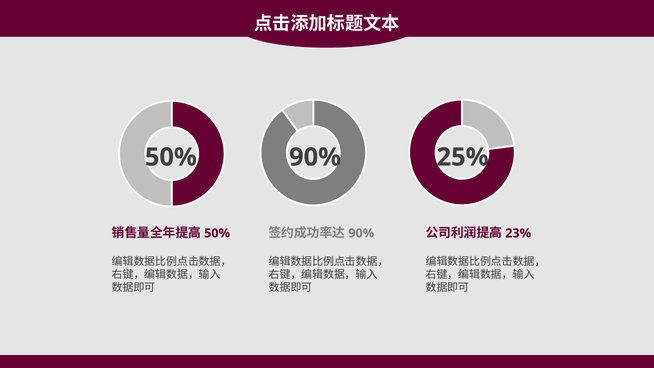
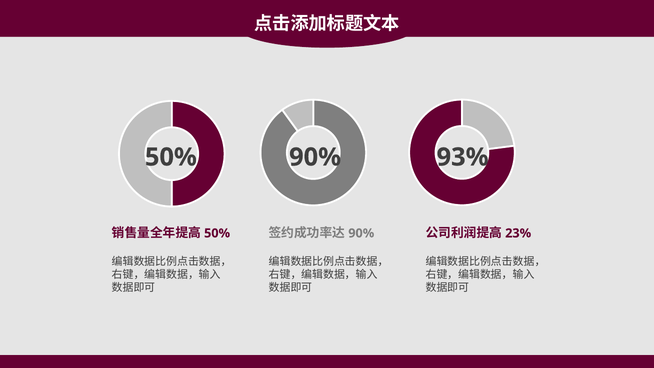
25%: 25% -> 93% (463, 157)
